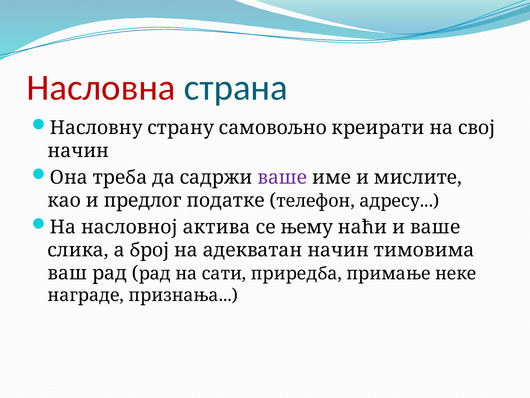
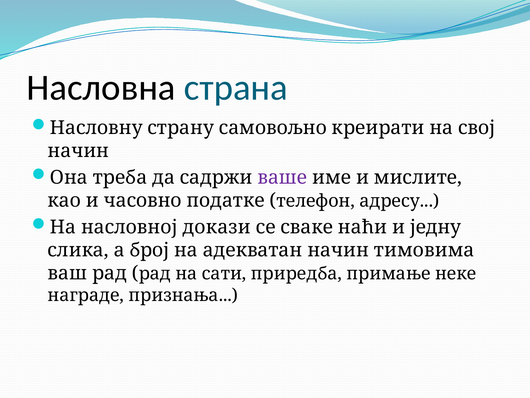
Насловна colour: red -> black (101, 88)
предлог: предлог -> часовно (143, 200)
актива: актива -> докази (217, 227)
њему: њему -> сваке (307, 227)
и ваше: ваше -> једну (435, 227)
